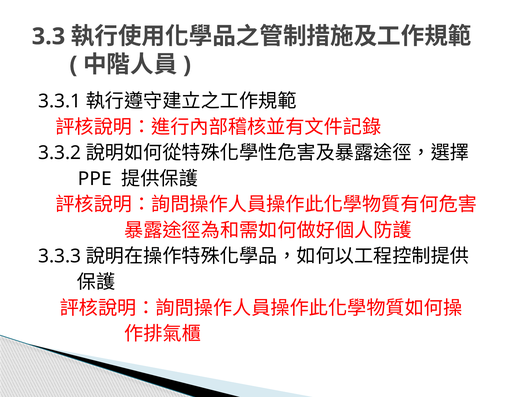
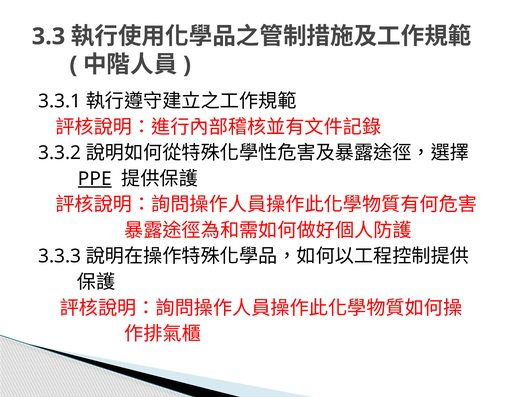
PPE underline: none -> present (95, 179)
